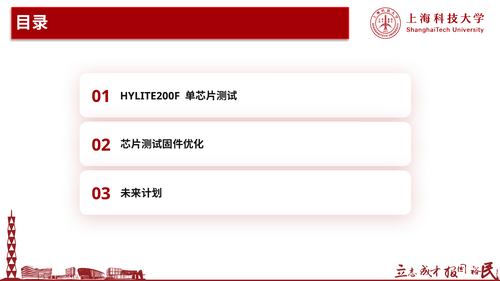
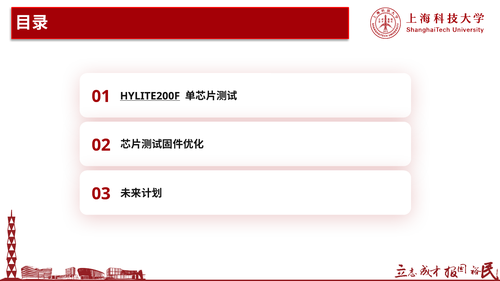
HYLITE200F underline: none -> present (150, 96)
